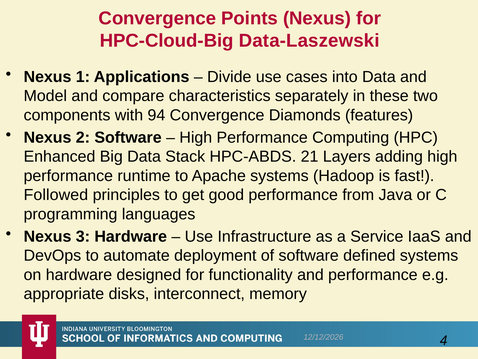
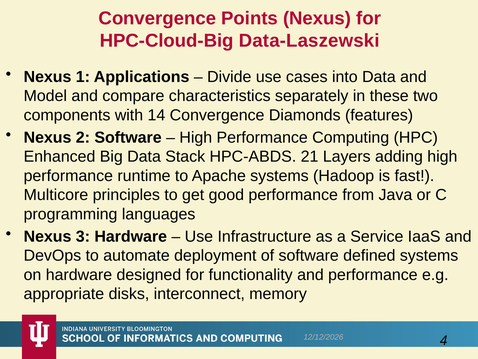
94: 94 -> 14 (156, 115)
Followed: Followed -> Multicore (56, 195)
